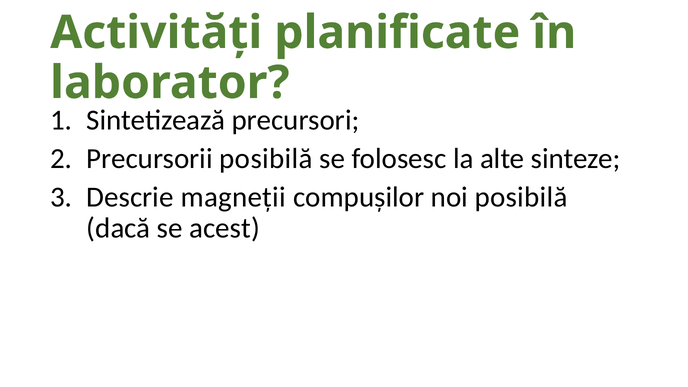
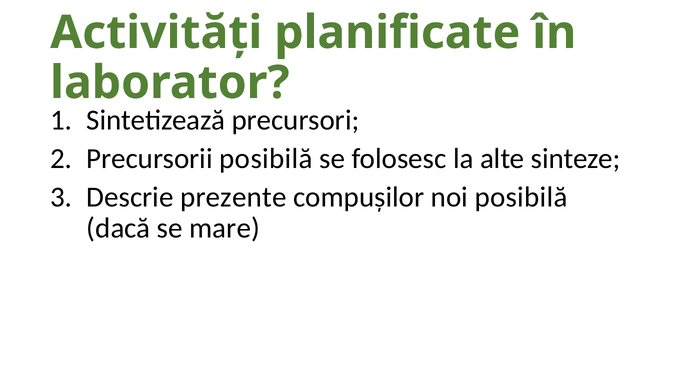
magneții: magneții -> prezente (233, 197)
acest: acest -> mare (225, 228)
